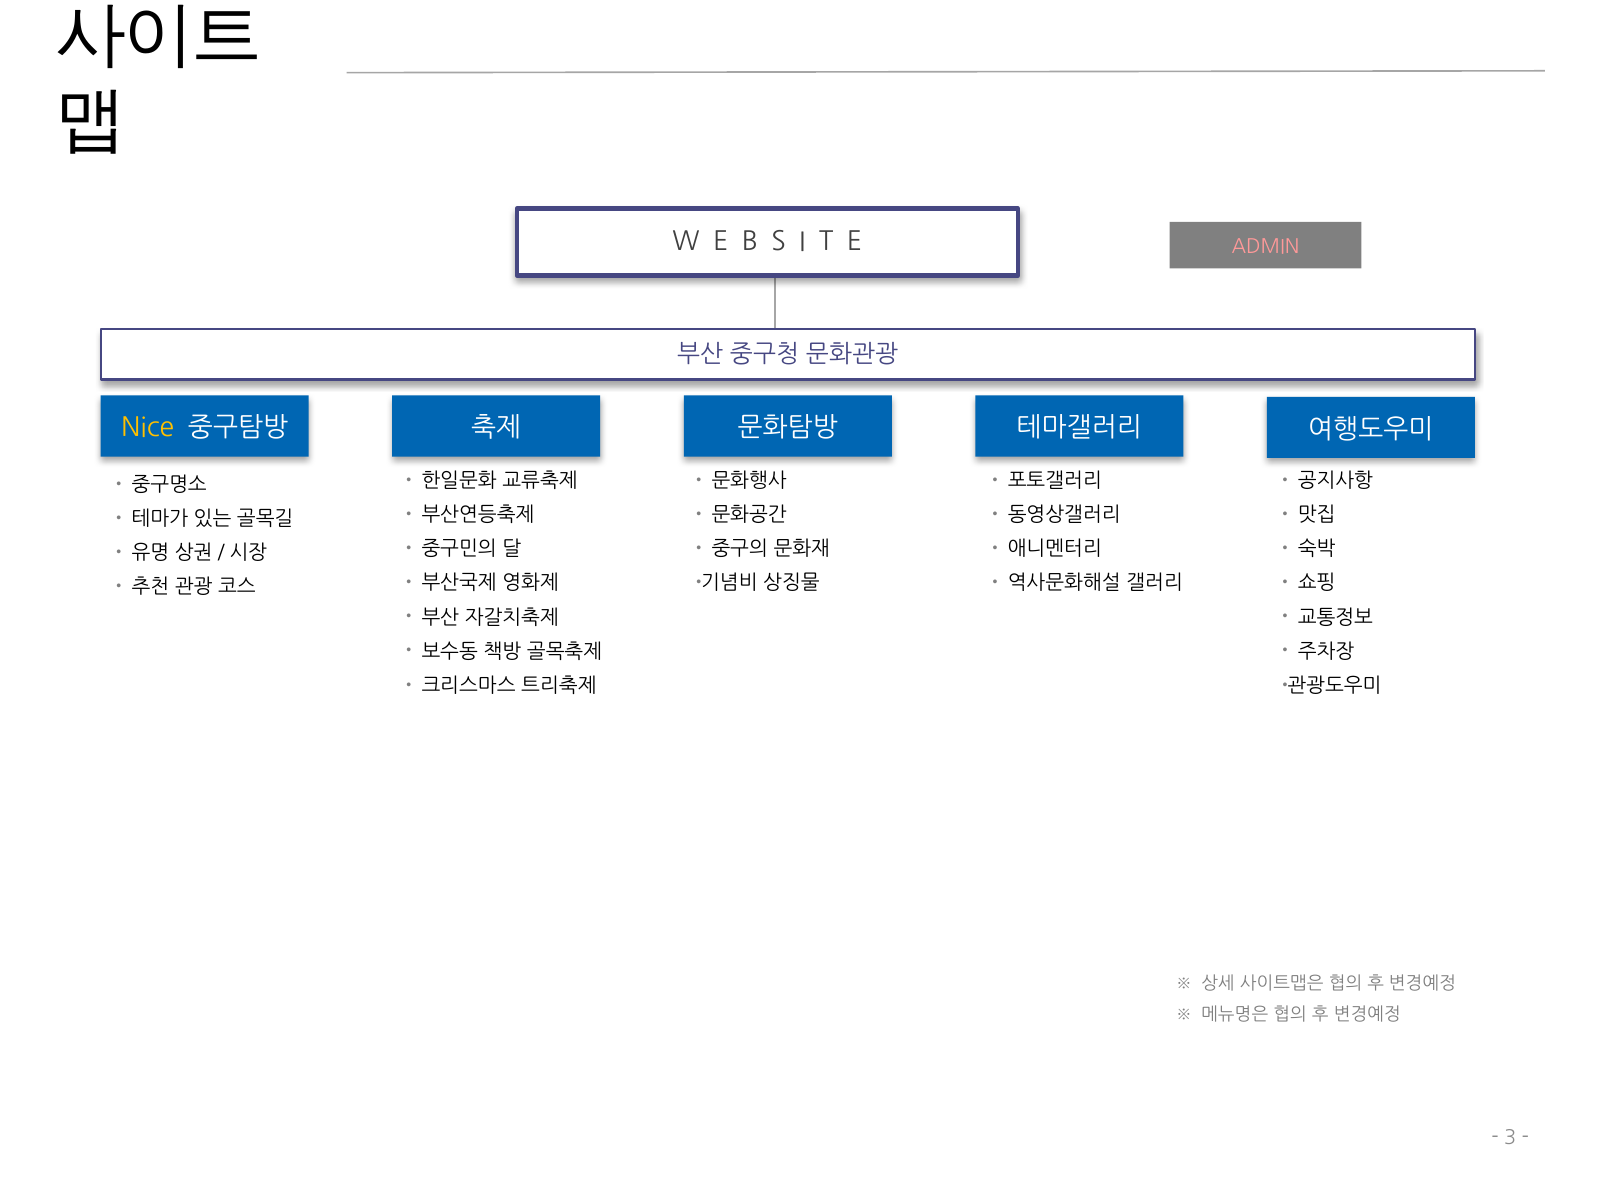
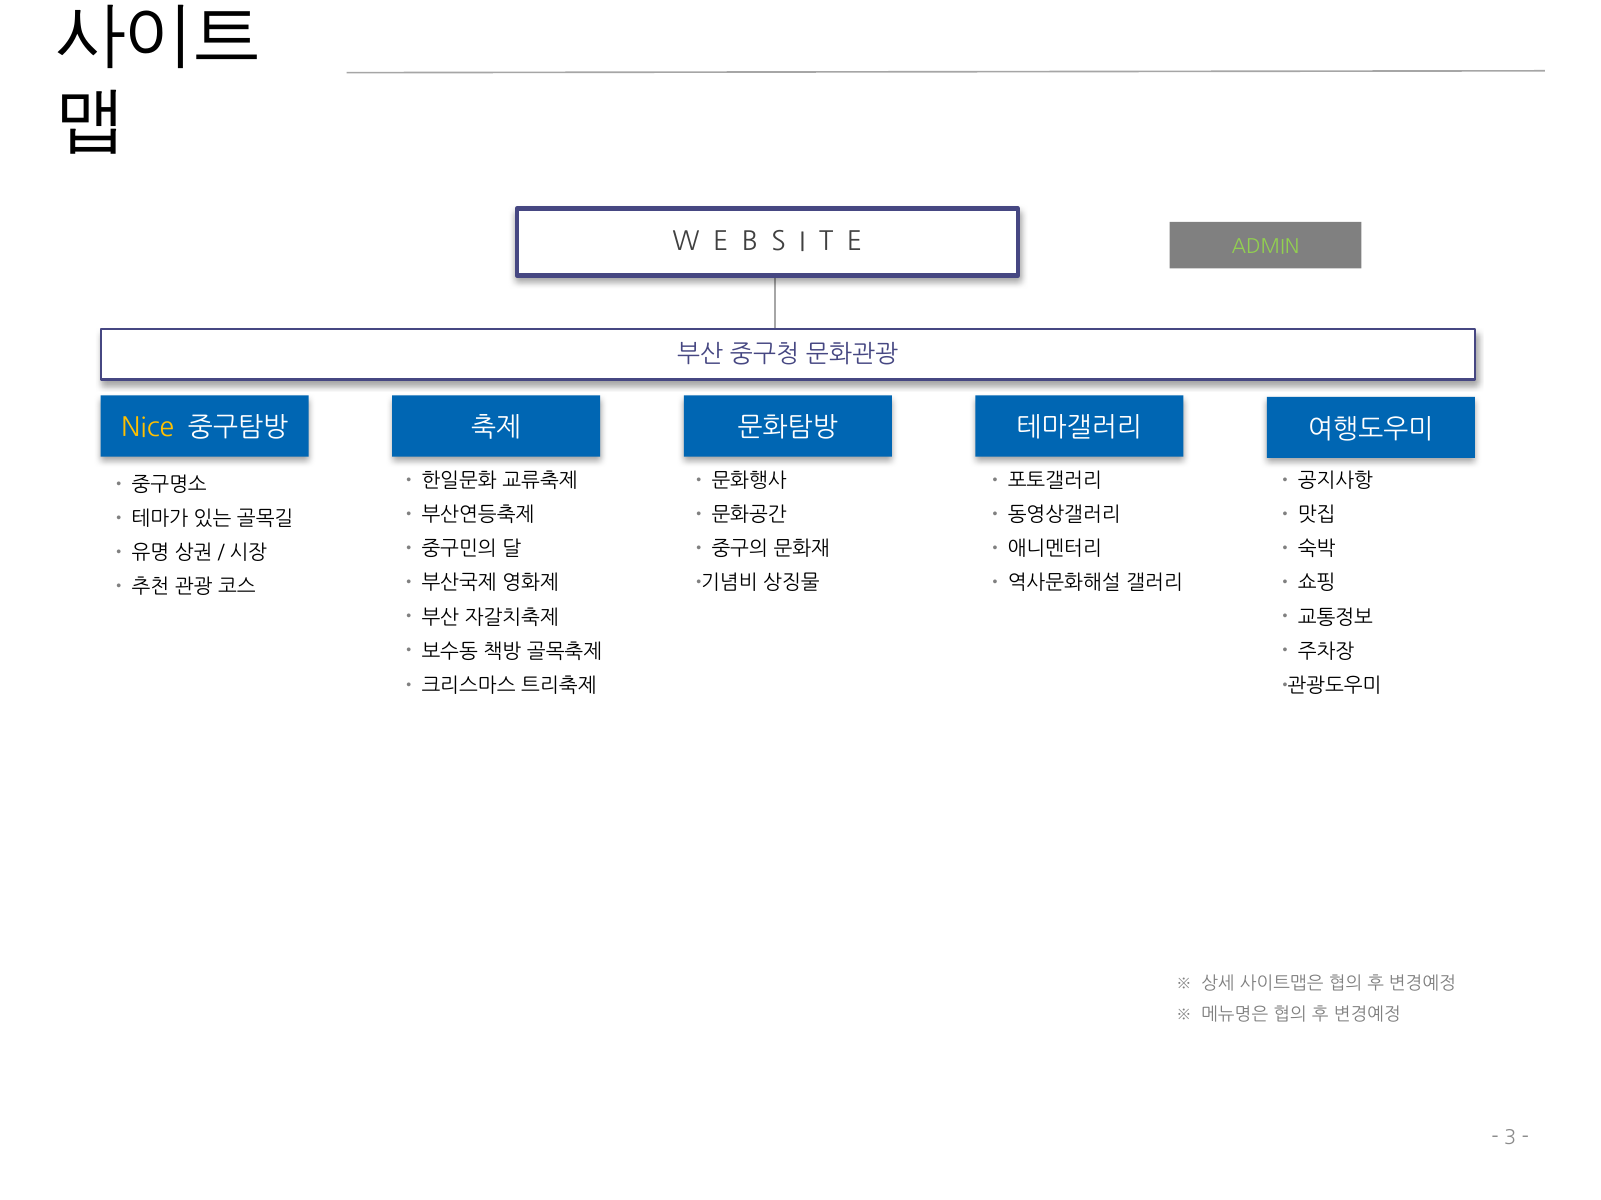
ADMIN colour: pink -> light green (1266, 247)
